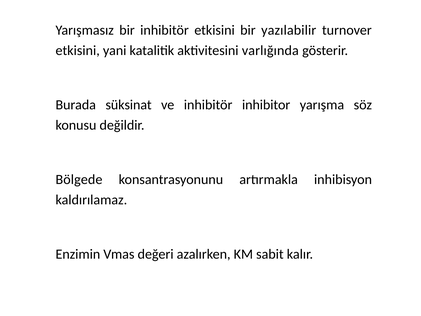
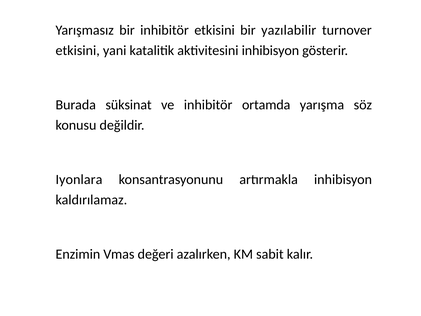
aktivitesini varlığında: varlığında -> inhibisyon (270, 50)
inhibitor: inhibitor -> ortamda (266, 105)
Bölgede: Bölgede -> Iyonlara (79, 179)
